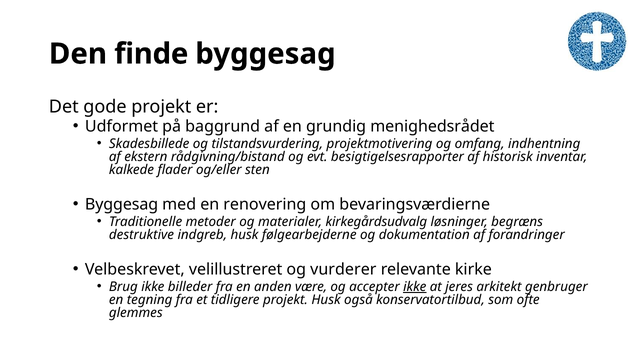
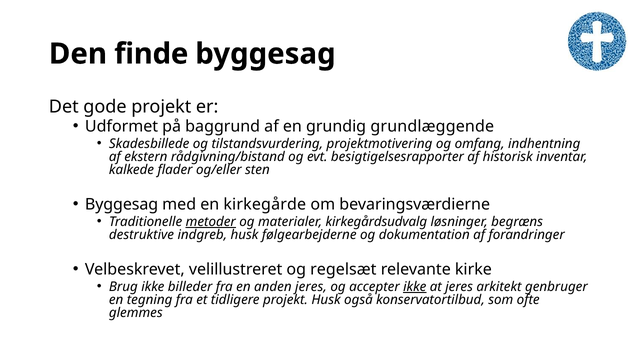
menighedsrådet: menighedsrådet -> grundlæggende (432, 126)
renovering: renovering -> kirkegårde (265, 204)
metoder underline: none -> present (211, 221)
vurderer: vurderer -> regelsæt (343, 269)
anden være: være -> jeres (311, 286)
